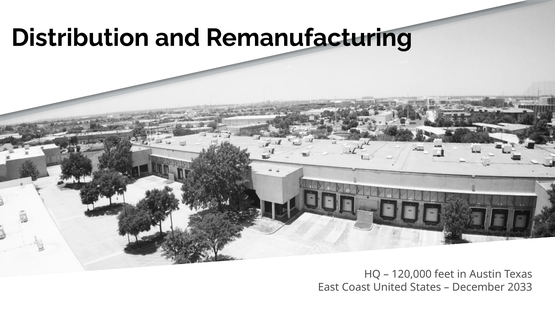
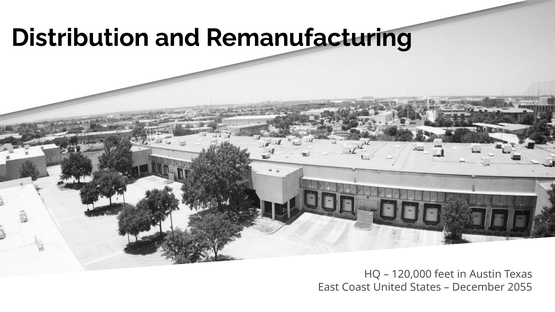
2033: 2033 -> 2055 (520, 287)
